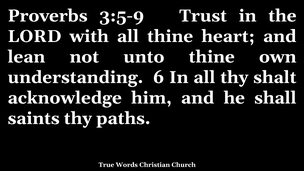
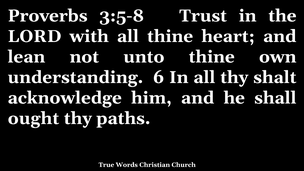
3:5-9: 3:5-9 -> 3:5-8 (122, 16)
saints: saints -> ought (33, 118)
